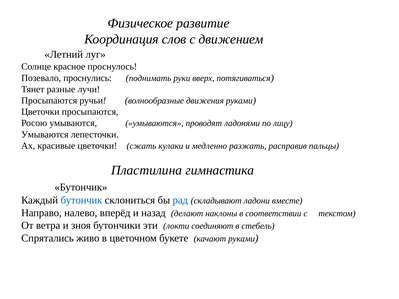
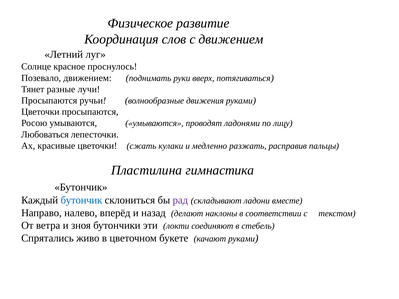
Позевало проснулись: проснулись -> движением (87, 78)
Умываются: Умываются -> Любоваться (45, 135)
рад colour: blue -> purple (180, 200)
